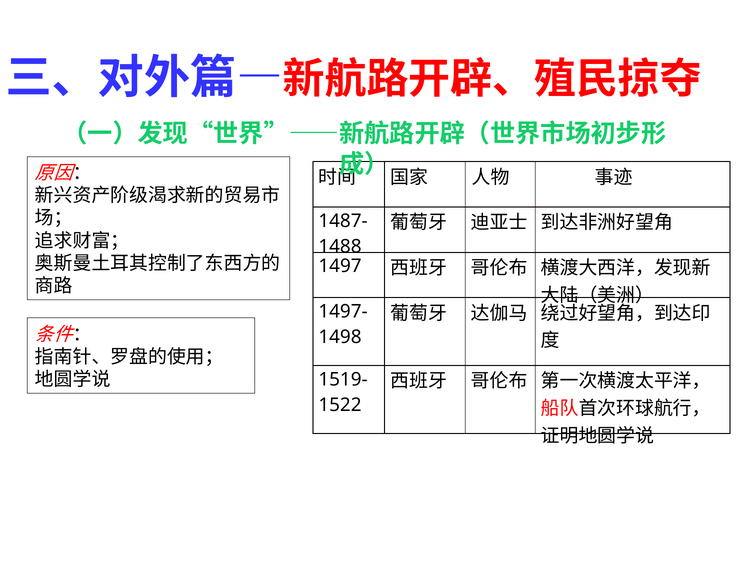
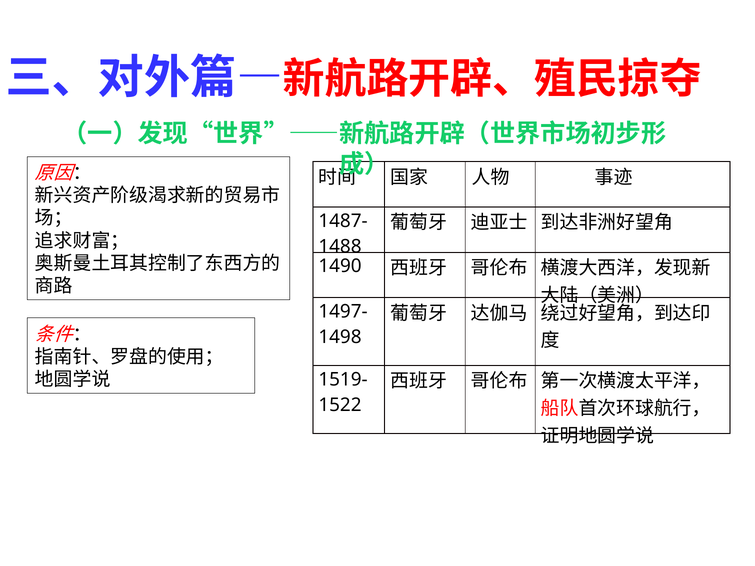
1497: 1497 -> 1490 (340, 266)
